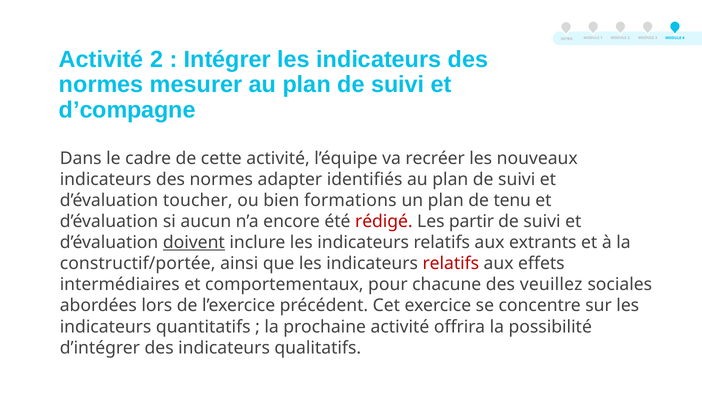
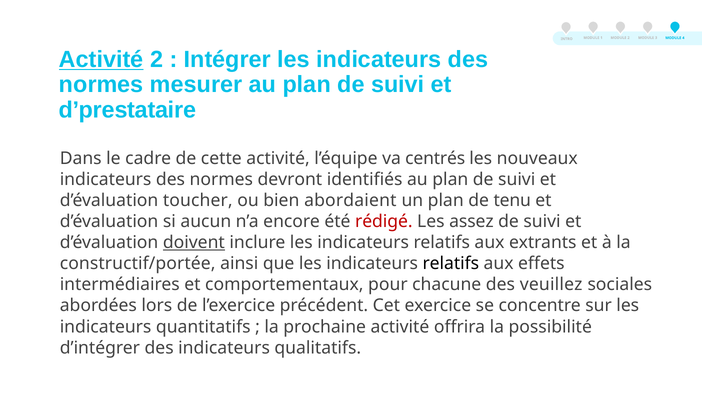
Activité underline: none -> present (101, 59)
d’compagne: d’compagne -> d’prestataire (127, 110)
recréer: recréer -> centrés (435, 158)
adapter: adapter -> devront (290, 179)
formations: formations -> abordaient (350, 200)
partir: partir -> assez (471, 221)
relatifs colour: red -> black (451, 263)
